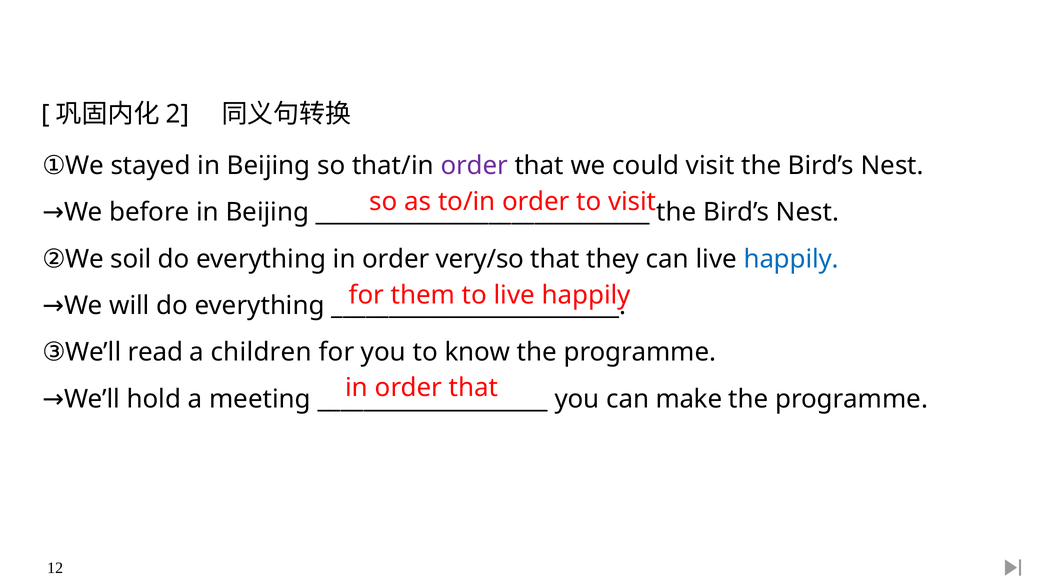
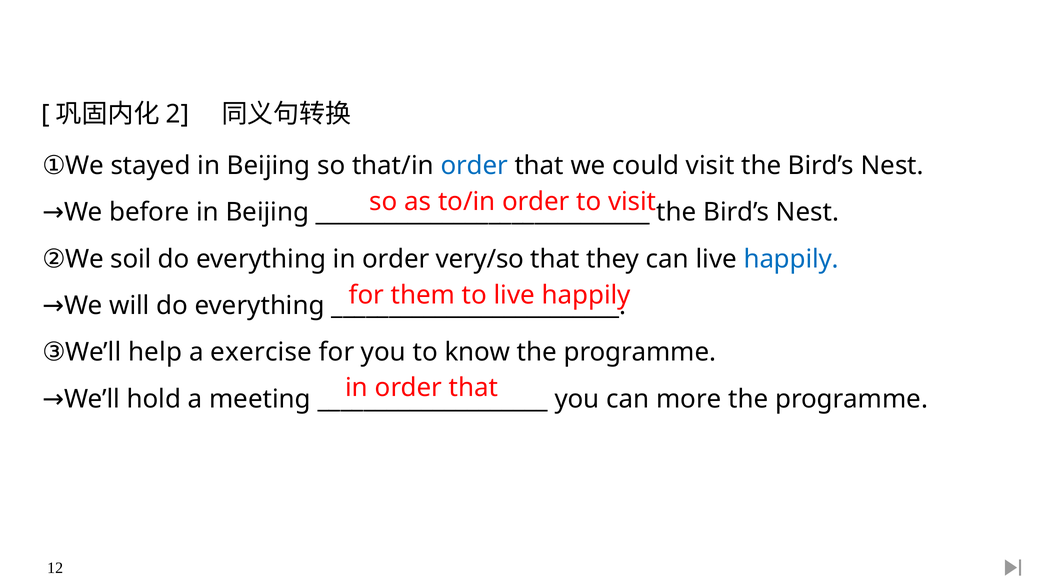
order colour: purple -> blue (474, 166)
read: read -> help (155, 353)
children: children -> exercise (261, 353)
make: make -> more (689, 399)
